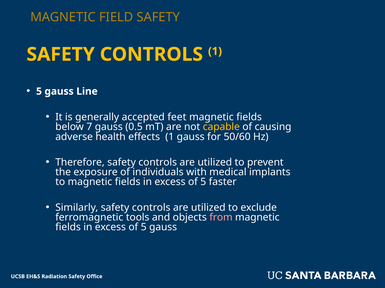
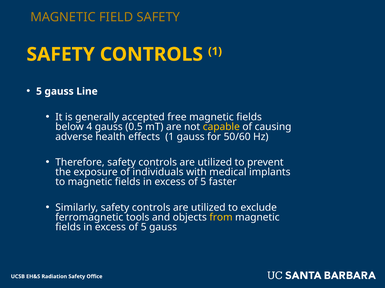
feet: feet -> free (177, 117)
7: 7 -> 4 (89, 127)
from colour: pink -> yellow (221, 218)
